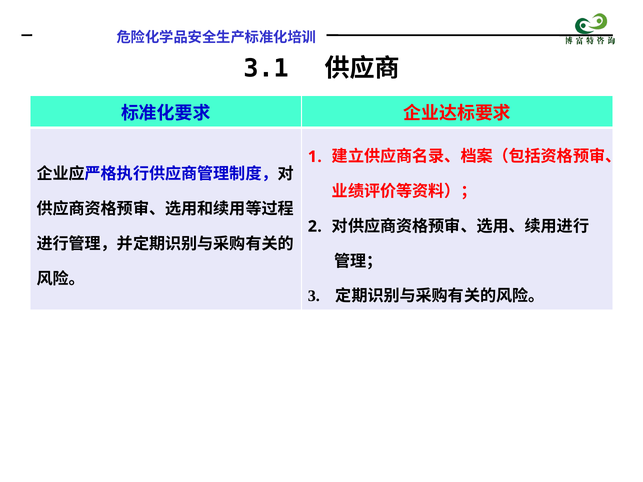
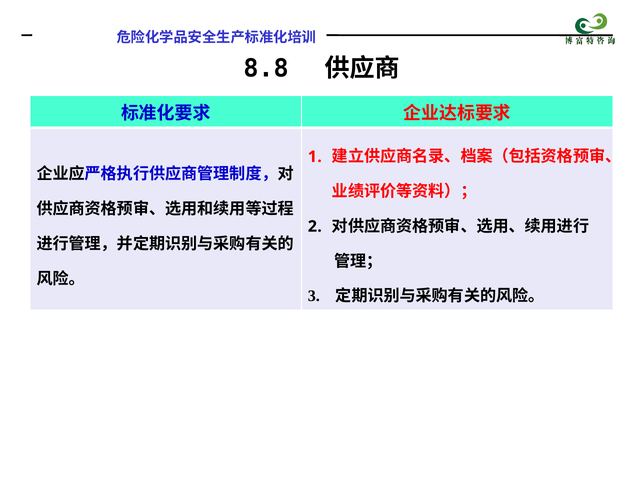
3.1: 3.1 -> 8.8 (266, 69)
